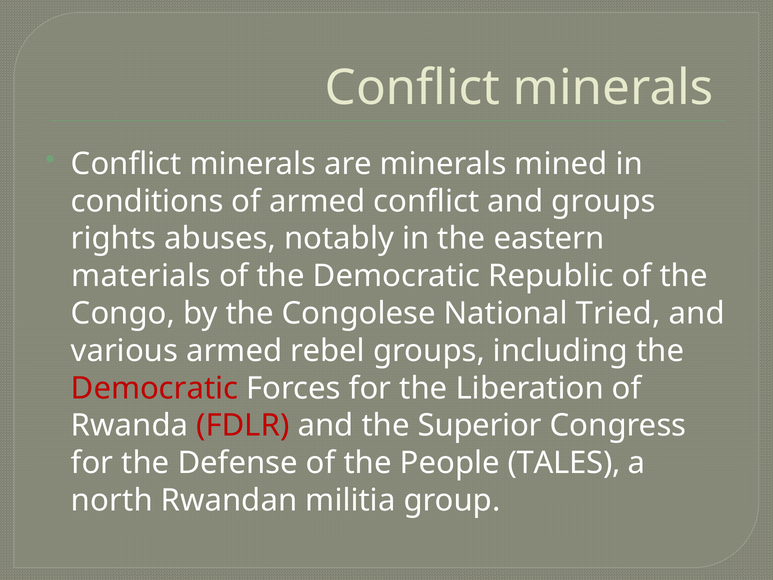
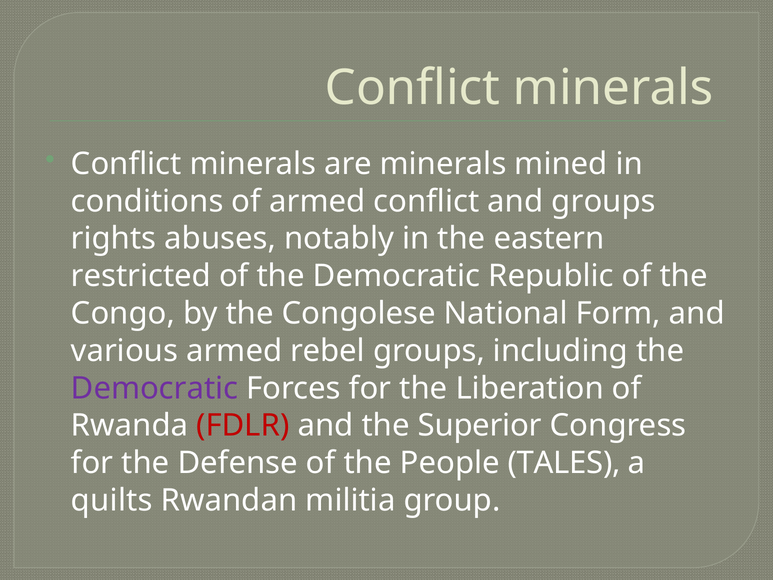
materials: materials -> restricted (141, 276)
Tried: Tried -> Form (618, 313)
Democratic colour: red -> purple (155, 388)
north: north -> quilts (112, 500)
